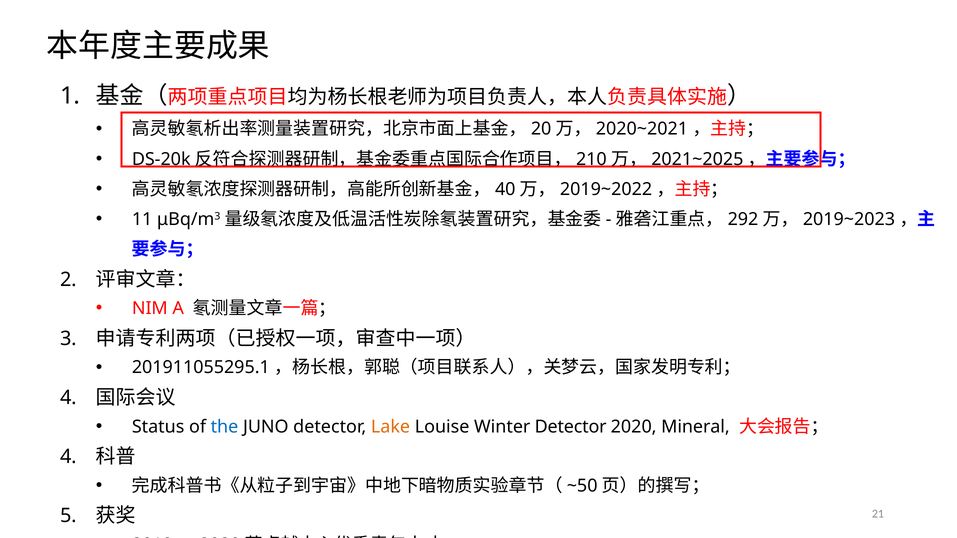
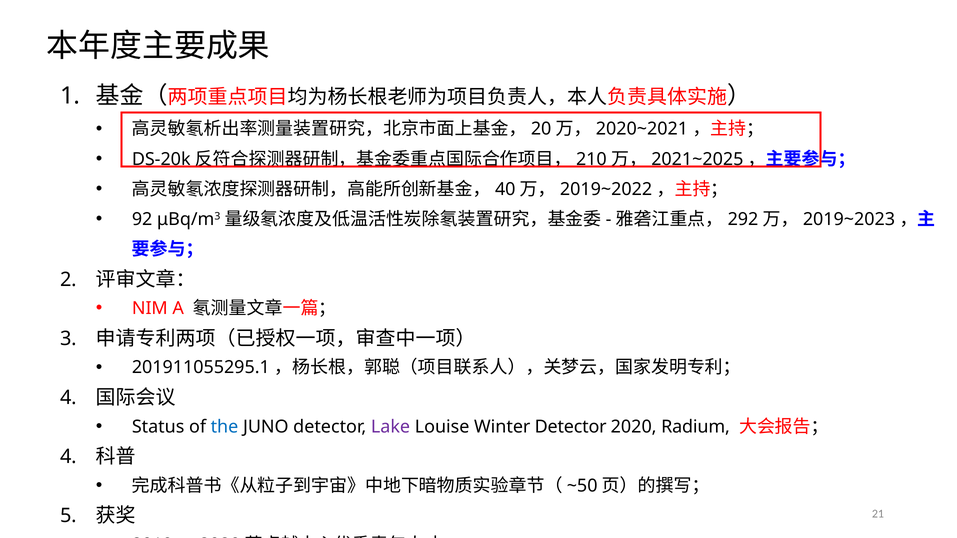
11: 11 -> 92 (142, 219)
Lake colour: orange -> purple (391, 427)
Mineral: Mineral -> Radium (696, 427)
